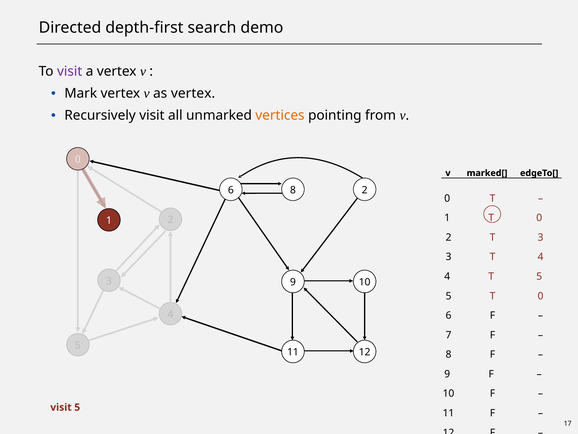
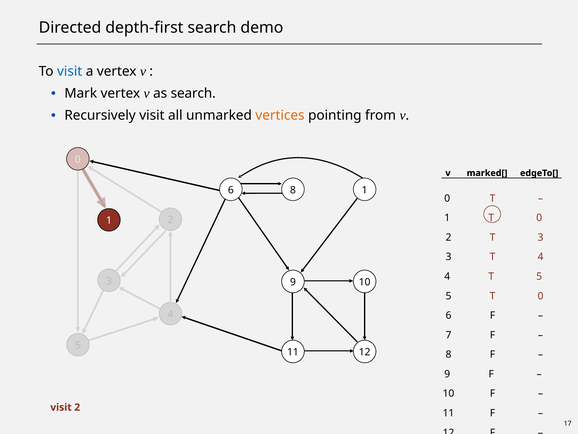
visit colour: purple -> blue (70, 71)
as vertex: vertex -> search (193, 93)
8 2: 2 -> 1 (365, 190)
visit 5: 5 -> 2 (77, 407)
